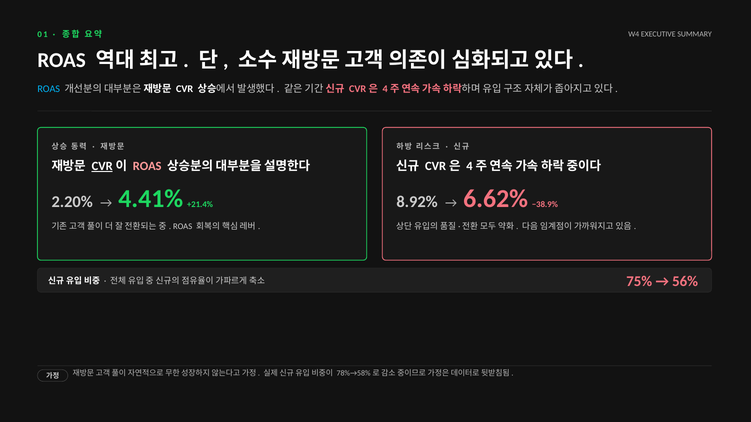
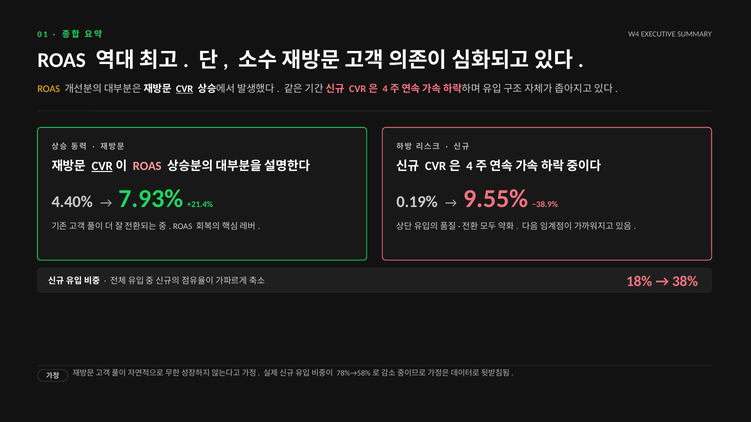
ROAS colour: light blue -> yellow (49, 89)
CVR underline: none -> present (185, 89)
2.20%: 2.20% -> 4.40% (72, 202)
4.41%: 4.41% -> 7.93% (151, 199)
8.92%: 8.92% -> 0.19% (417, 202)
6.62%: 6.62% -> 9.55% (496, 199)
75%: 75% -> 18% (639, 281)
56%: 56% -> 38% (685, 281)
